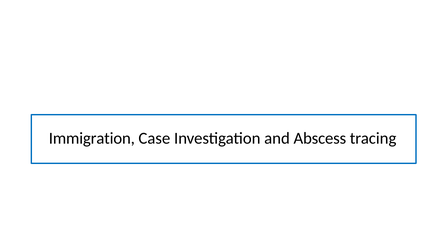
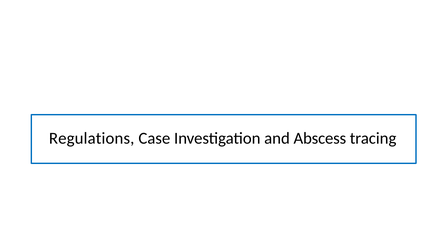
Immigration: Immigration -> Regulations (92, 138)
